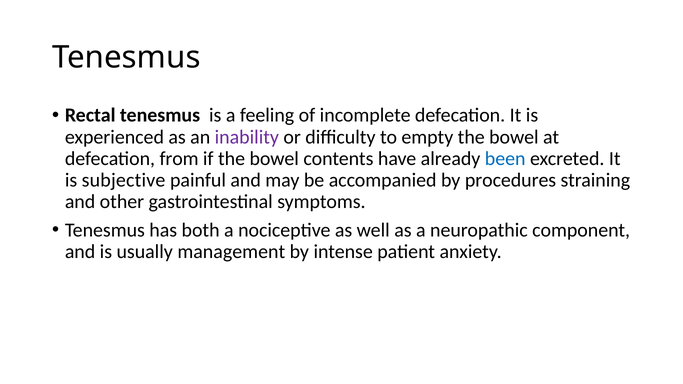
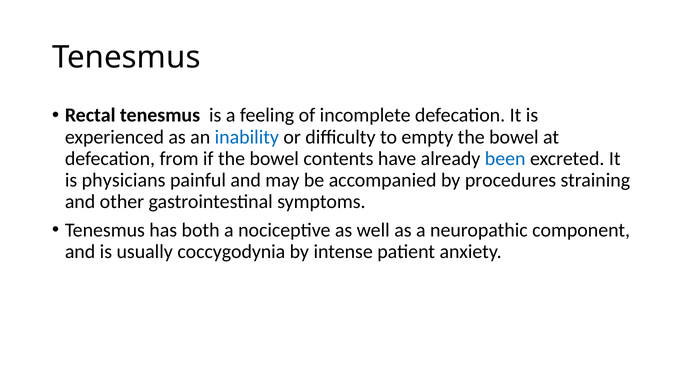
inability colour: purple -> blue (247, 137)
subjective: subjective -> physicians (124, 180)
management: management -> coccygodynia (231, 252)
